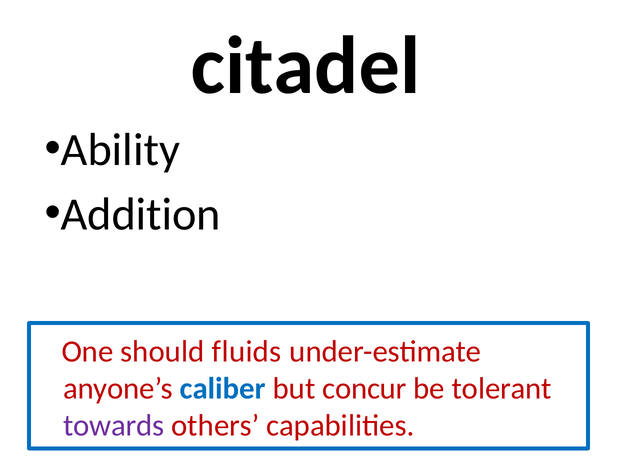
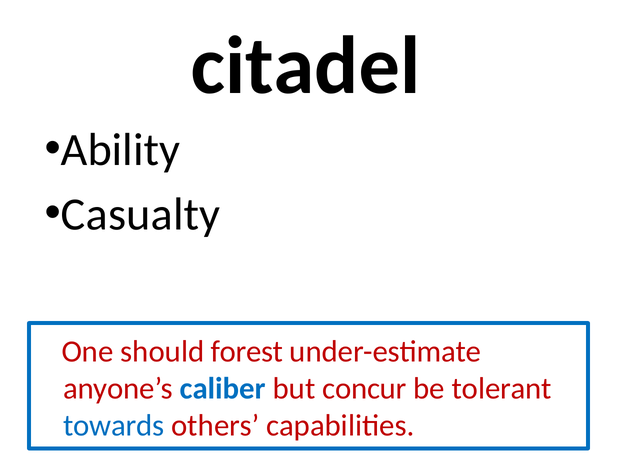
Addition: Addition -> Casualty (141, 215)
fluids: fluids -> forest (247, 352)
towards colour: purple -> blue (114, 426)
